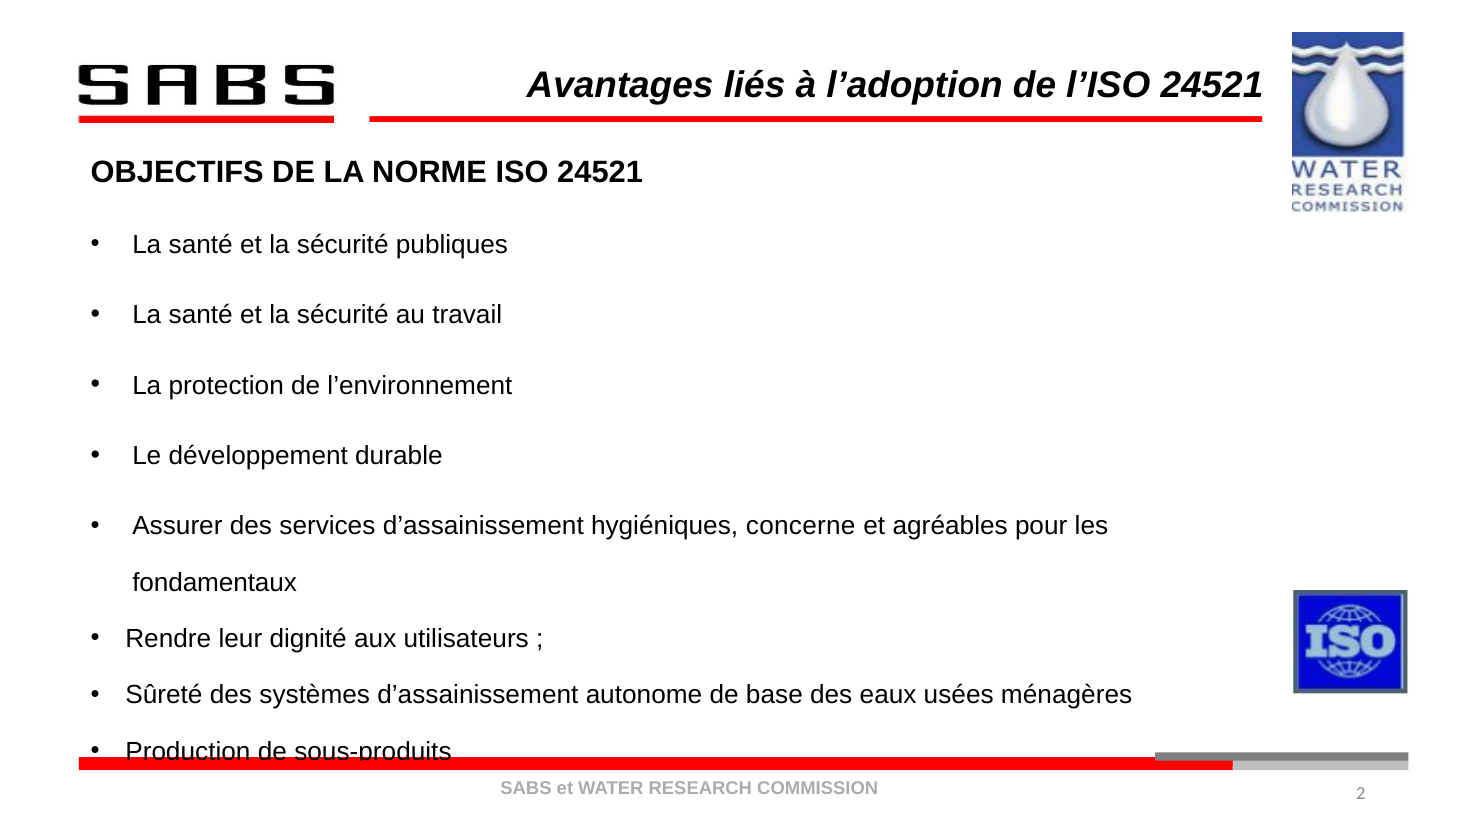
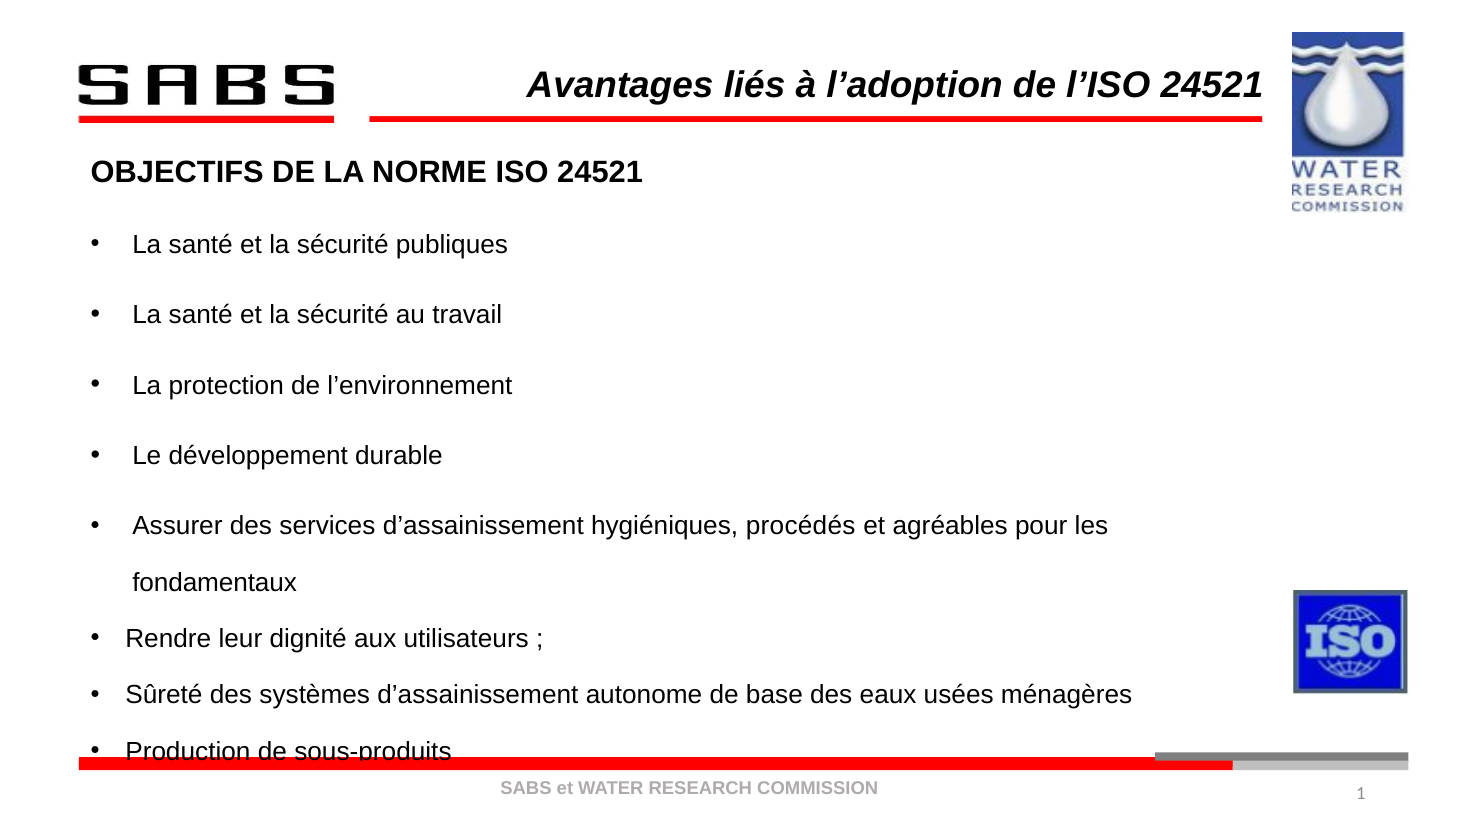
concerne: concerne -> procédés (801, 526)
2: 2 -> 1 (1361, 794)
